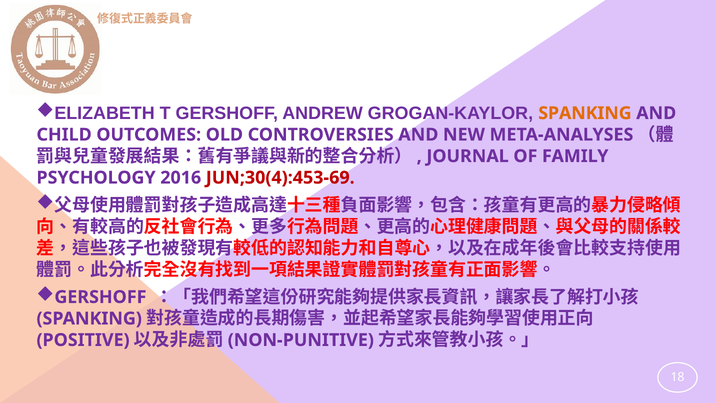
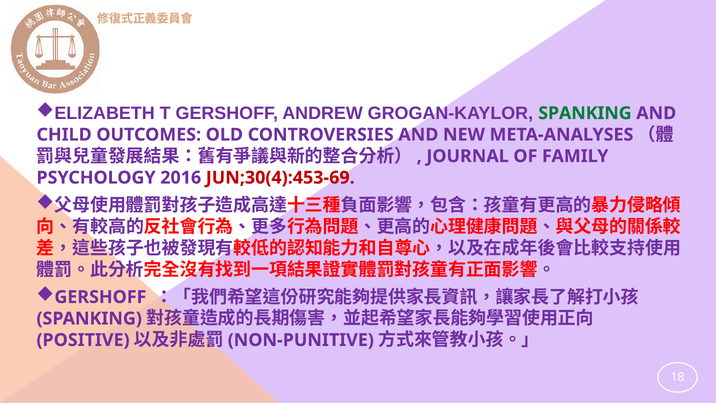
SPANKING colour: orange -> green (585, 113)
